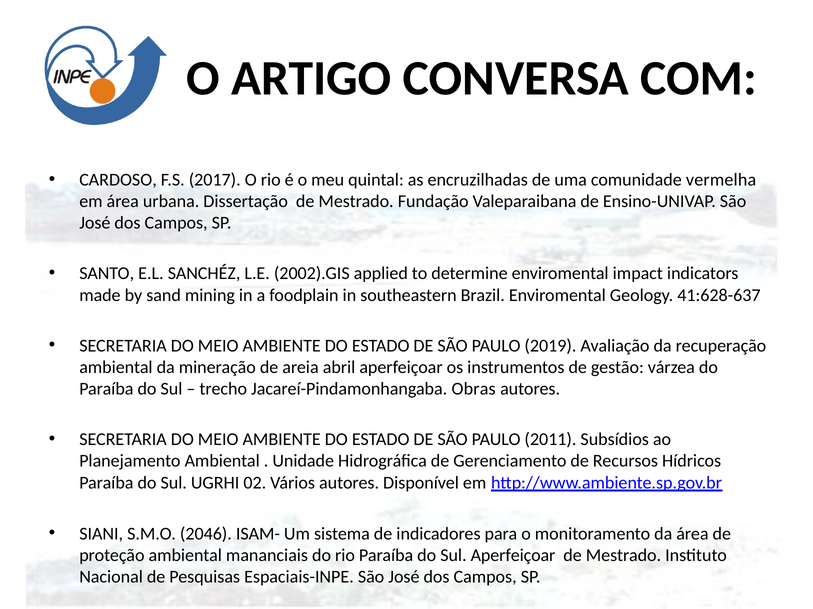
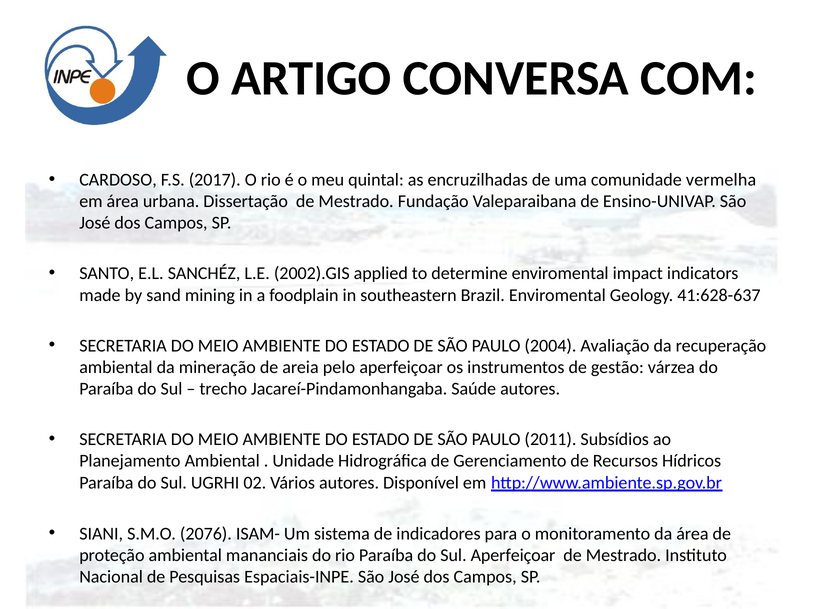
2019: 2019 -> 2004 (550, 346)
abril: abril -> pelo (339, 368)
Obras: Obras -> Saúde (474, 389)
2046: 2046 -> 2076 (206, 534)
